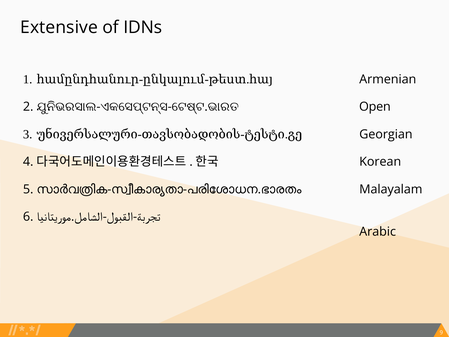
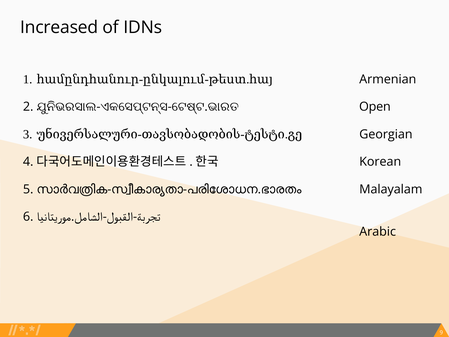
Extensive: Extensive -> Increased (59, 27)
